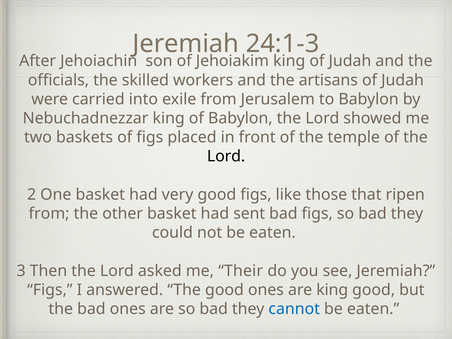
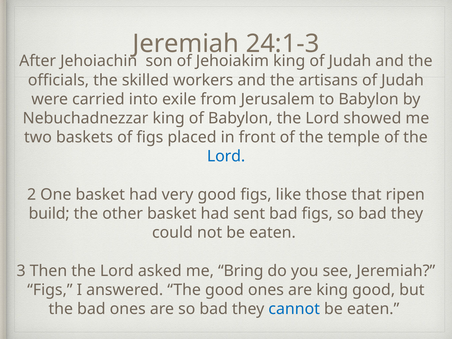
Lord colour: black -> blue (226, 156)
from: from -> build (49, 214)
Their: Their -> Bring (241, 271)
